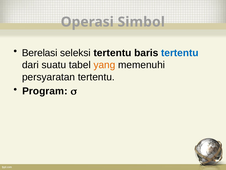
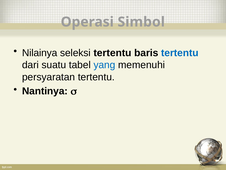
Berelasi: Berelasi -> Nilainya (40, 53)
yang colour: orange -> blue (104, 65)
Program: Program -> Nantinya (45, 91)
